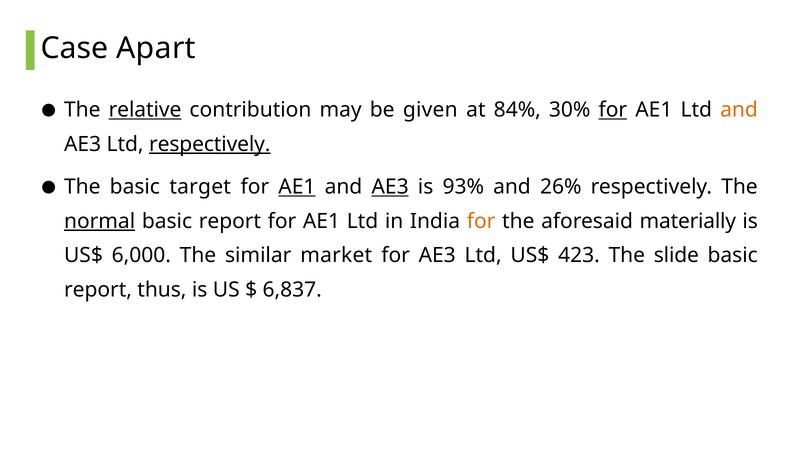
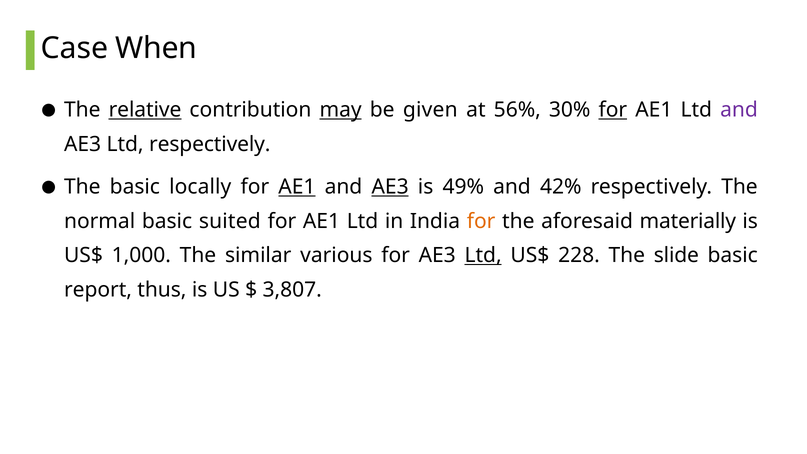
Apart: Apart -> When (156, 48)
may underline: none -> present (341, 110)
84%: 84% -> 56% (517, 110)
and colour: orange -> purple (739, 110)
respectively underline: present -> none (210, 144)
target: target -> locally (200, 187)
93%: 93% -> 49% (463, 187)
26%: 26% -> 42% (561, 187)
normal underline: present -> none (100, 221)
report: report -> suited (230, 221)
6,000: 6,000 -> 1,000 (141, 255)
market: market -> various (336, 255)
Ltd underline: none -> present (483, 255)
423: 423 -> 228 (579, 255)
6,837: 6,837 -> 3,807 (292, 290)
